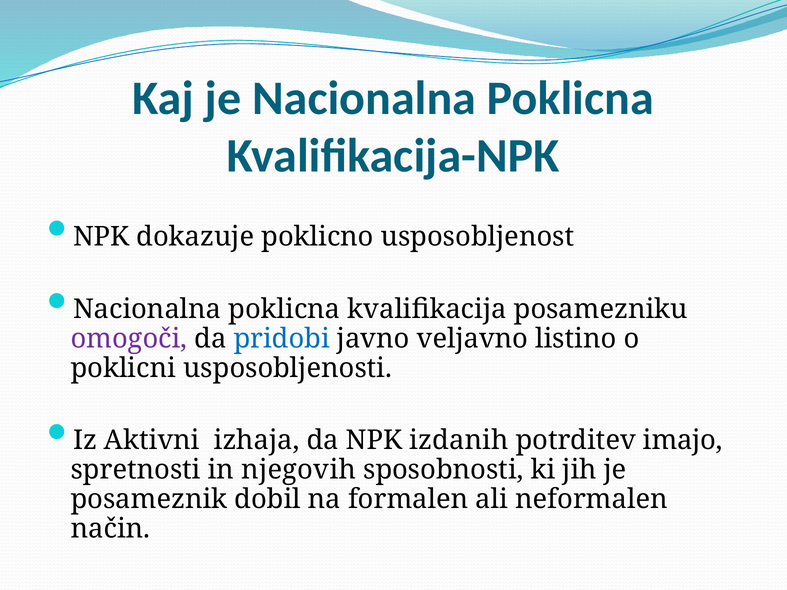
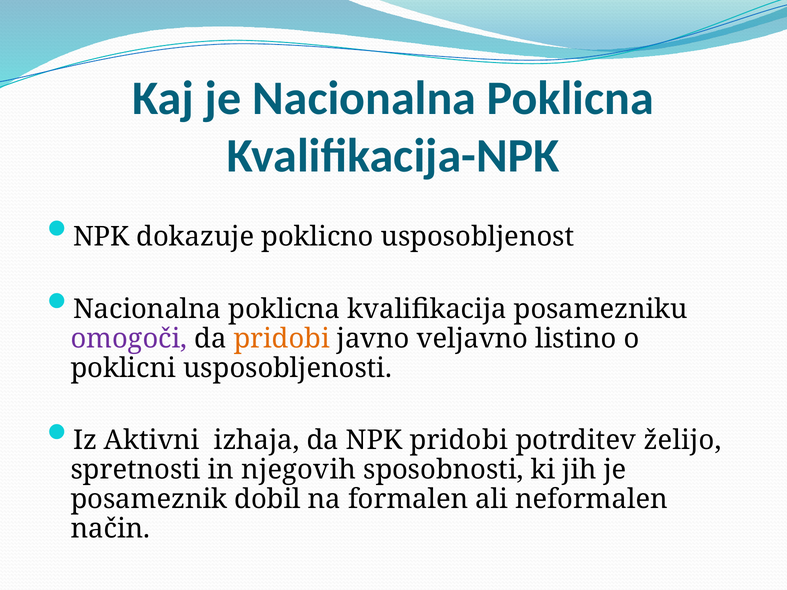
pridobi colour: blue -> orange (282, 339)
NPK izdanih: izdanih -> pridobi (459, 441)
imajo: imajo -> želijo (683, 441)
